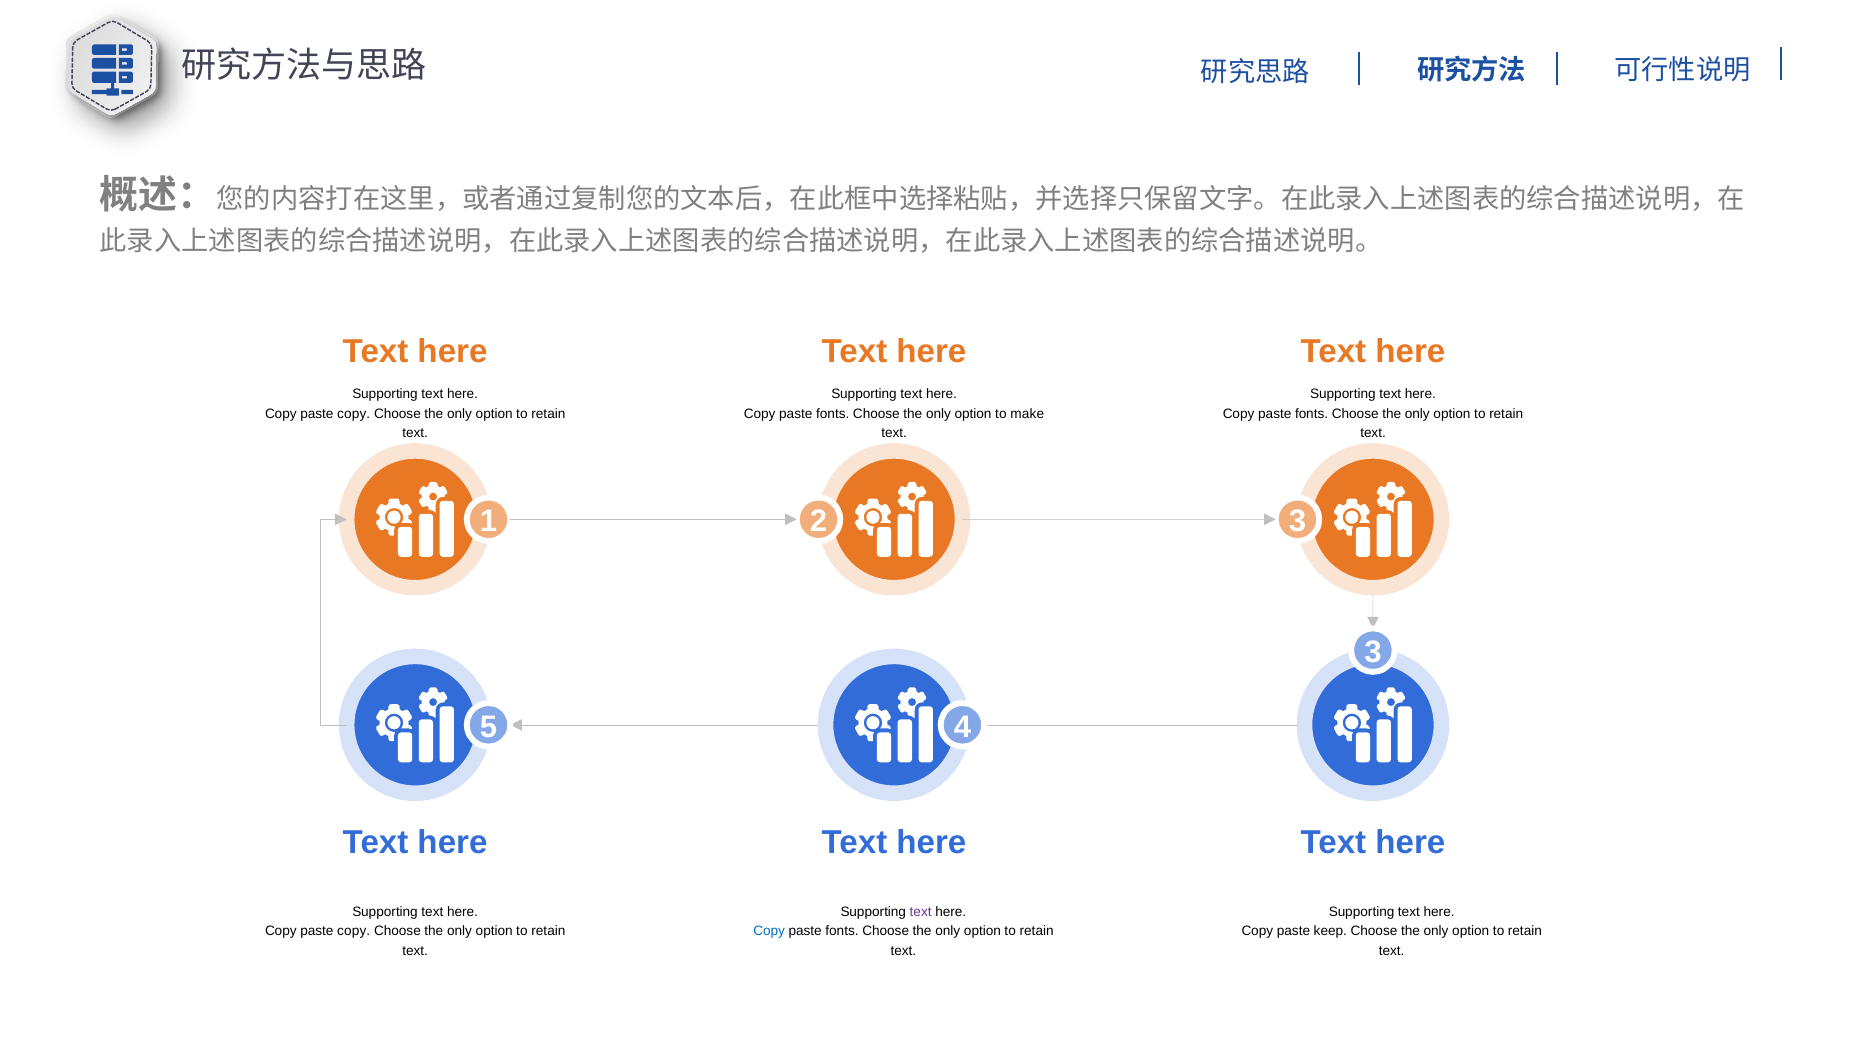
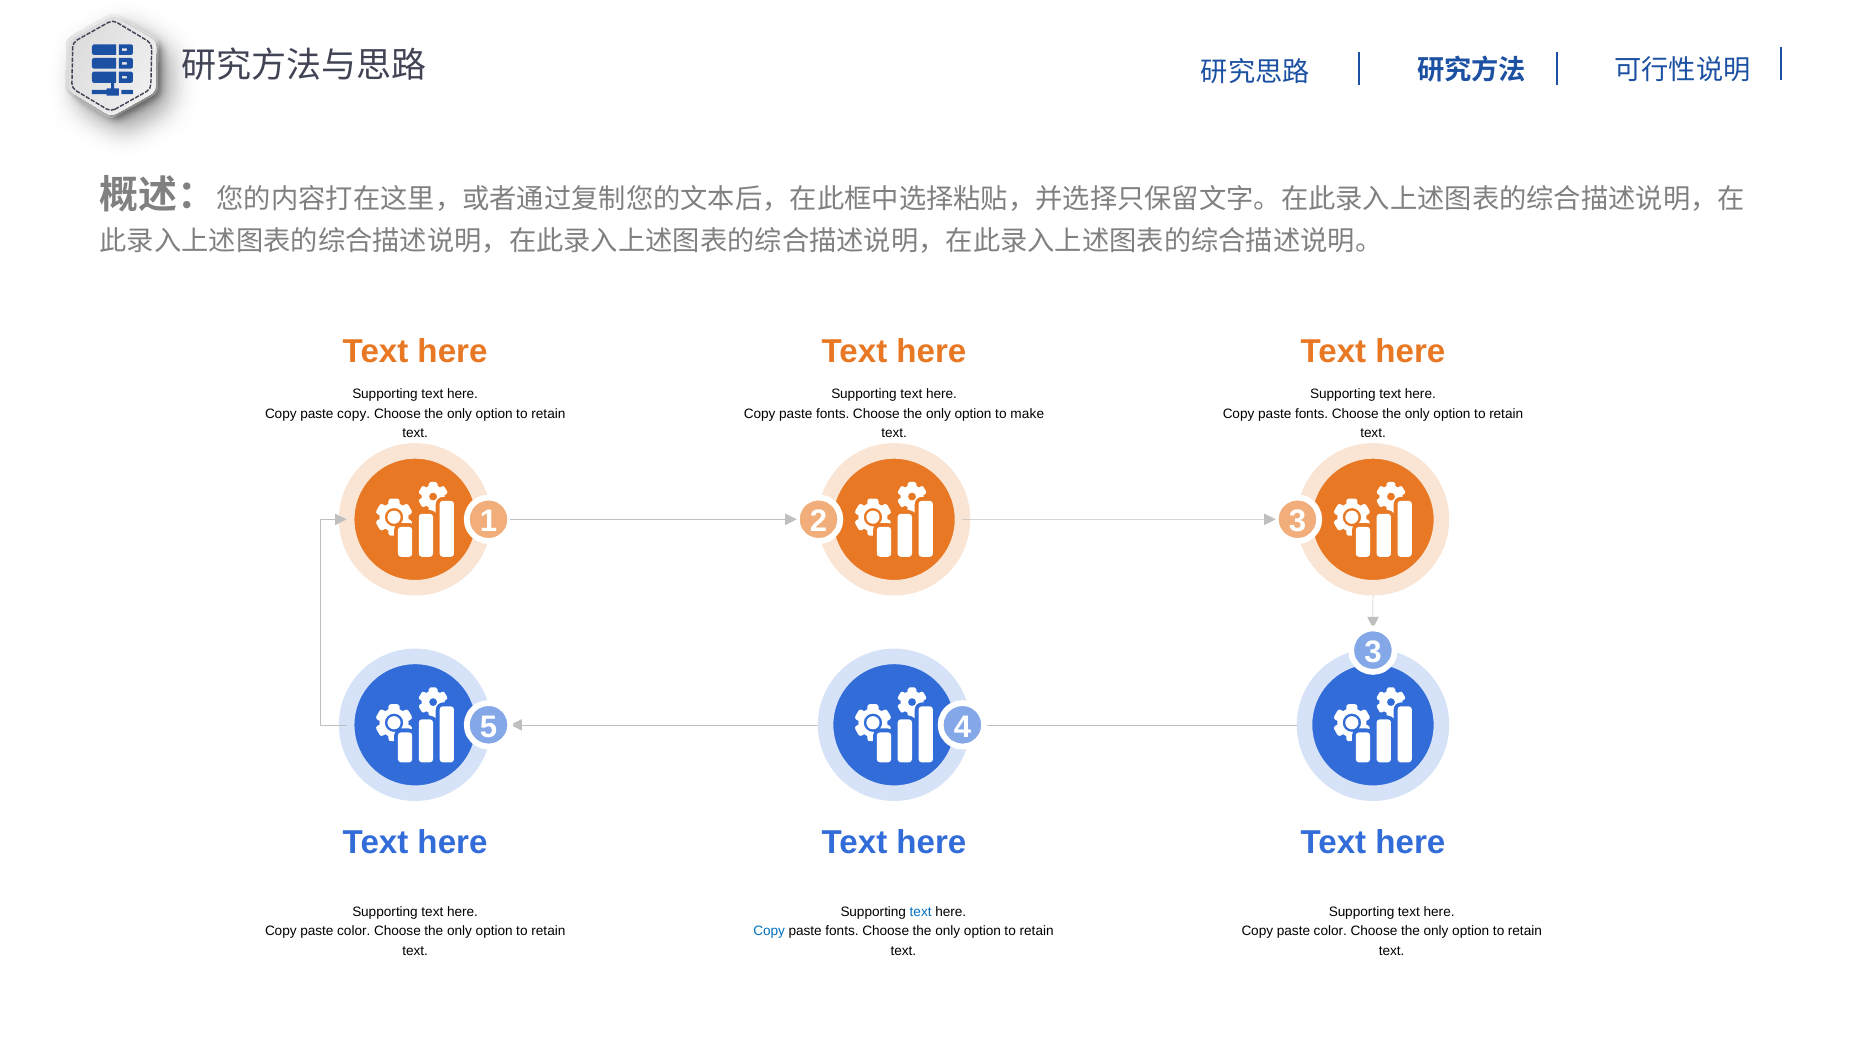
text colour: purple -> blue (921, 912)
copy: copy -> color (354, 932)
keep: keep -> color (1330, 932)
